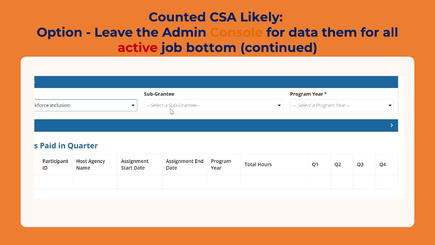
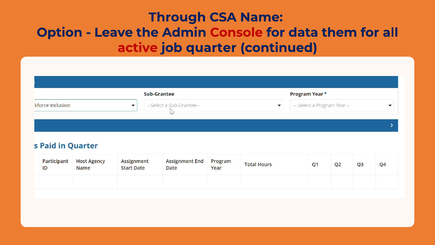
Counted: Counted -> Through (177, 17)
Likely: Likely -> Name (261, 17)
Console colour: orange -> red (236, 32)
bottom: bottom -> quarter (211, 48)
